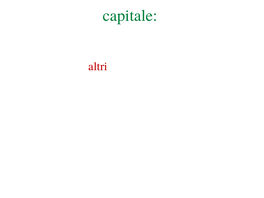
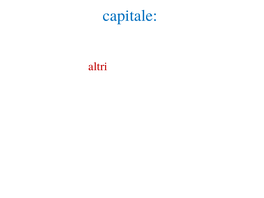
capitale colour: green -> blue (130, 16)
